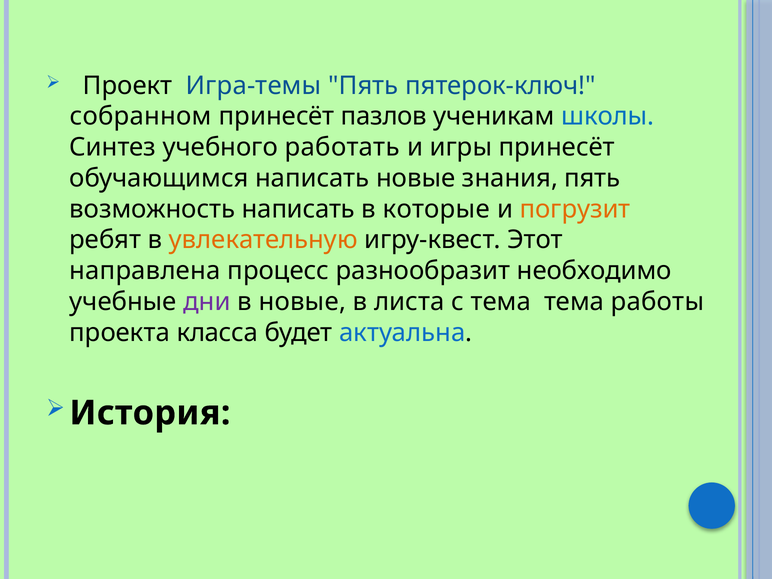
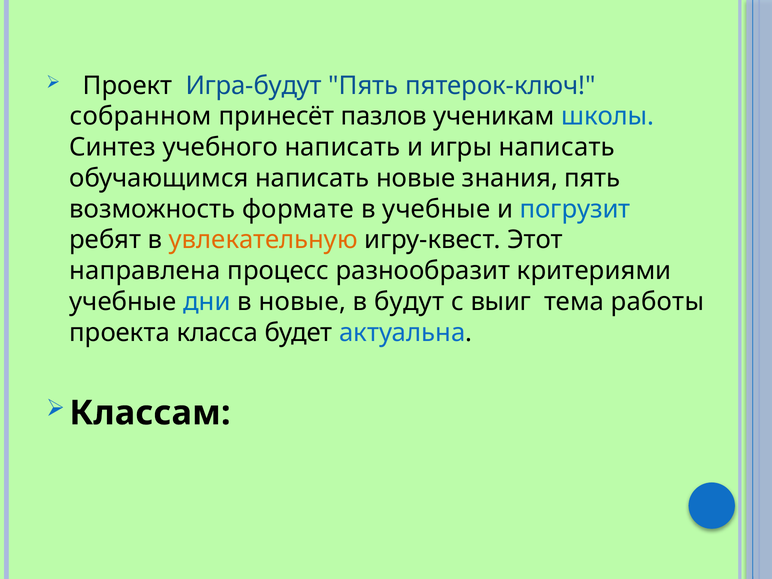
Игра-темы: Игра-темы -> Игра-будут (254, 86)
учебного работать: работать -> написать (342, 147)
игры принесёт: принесёт -> написать (557, 147)
возможность написать: написать -> формате (298, 209)
в которые: которые -> учебные (436, 209)
погрузит colour: orange -> blue (575, 209)
необходимо: необходимо -> критериями (594, 271)
дни colour: purple -> blue (207, 302)
листа: листа -> будут (409, 302)
с тема: тема -> выиг (501, 302)
История: История -> Классам (150, 413)
